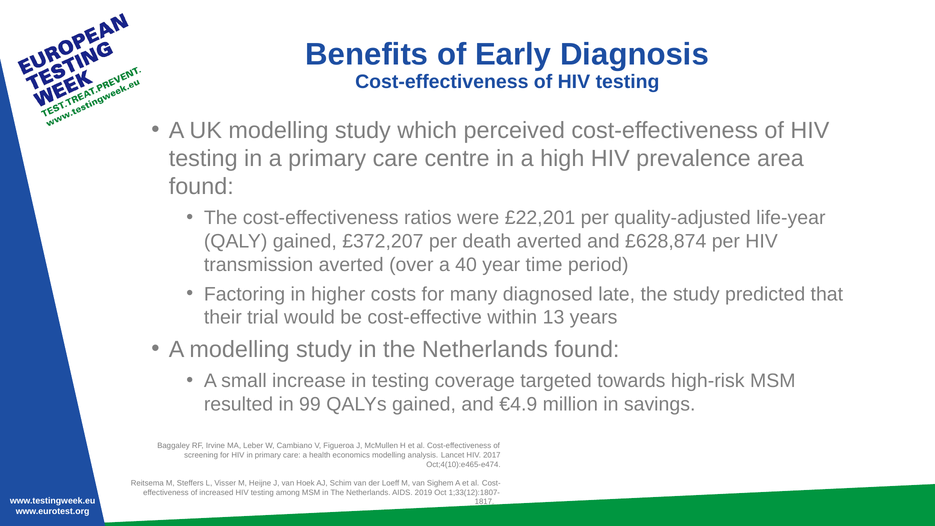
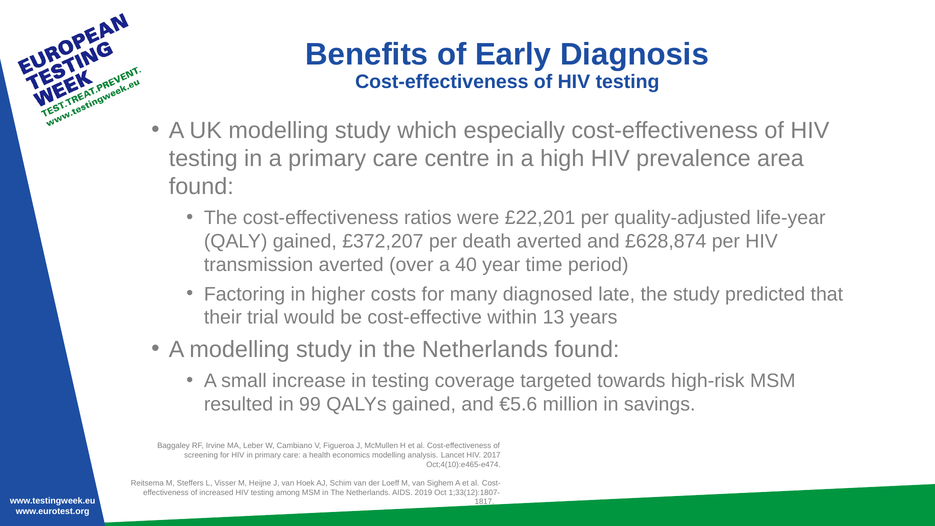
perceived: perceived -> especially (514, 131)
€4.9: €4.9 -> €5.6 (518, 404)
